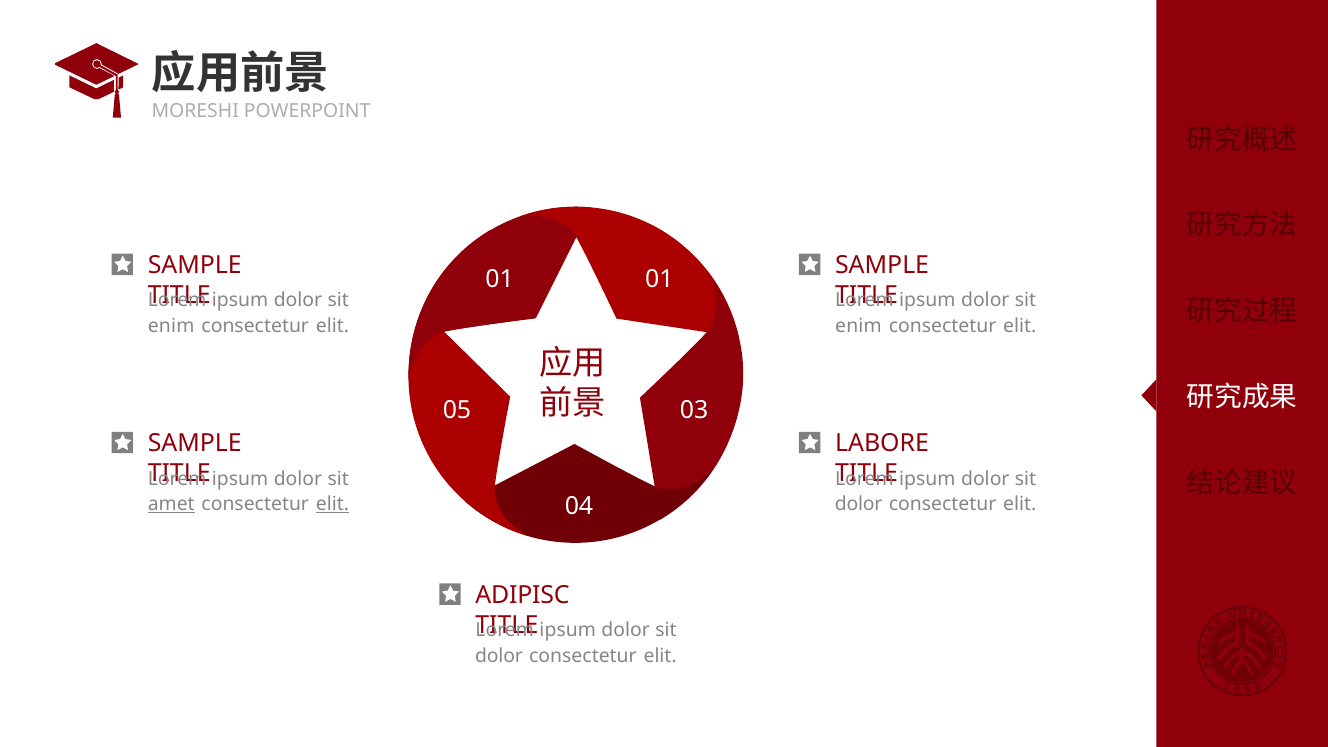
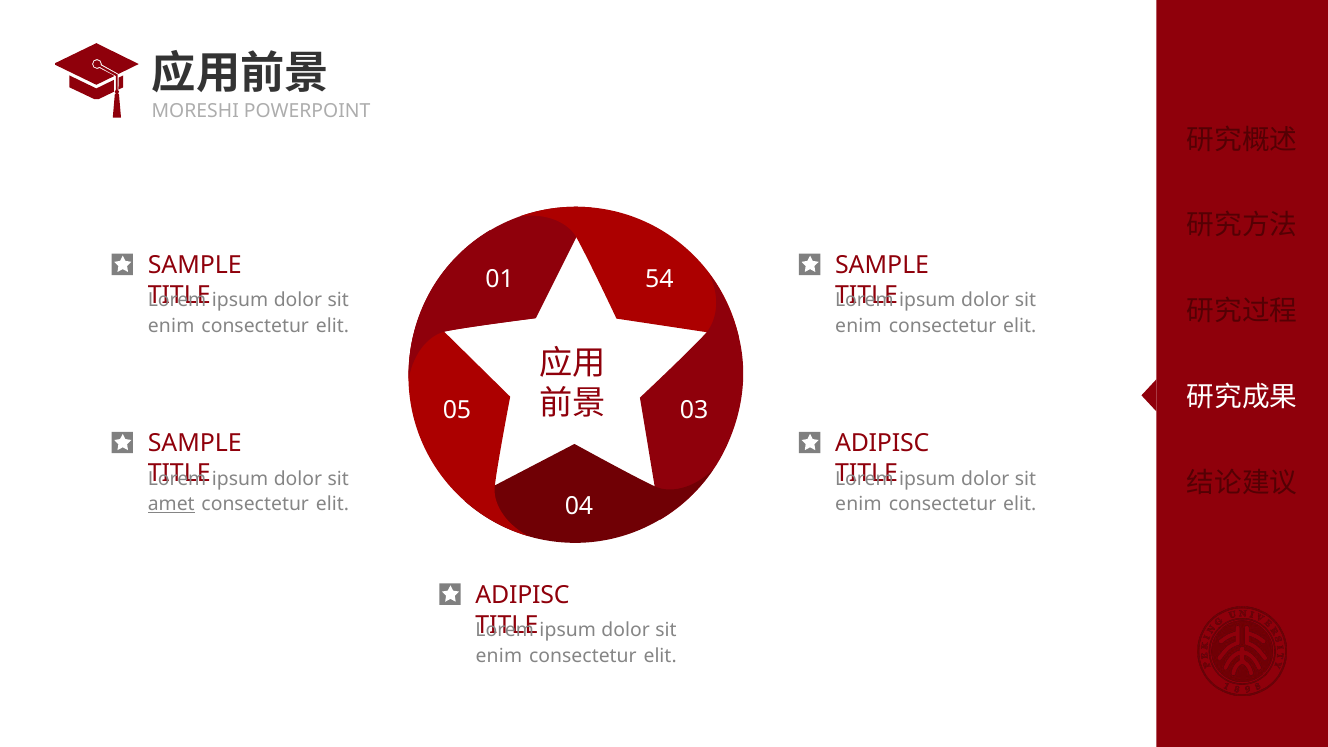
01 01: 01 -> 54 (659, 279)
LABORE: LABORE -> ADIPISC (882, 444)
elit underline: present -> none (332, 504)
dolor: dolor -> enim (858, 504)
dolor: dolor -> enim (499, 656)
